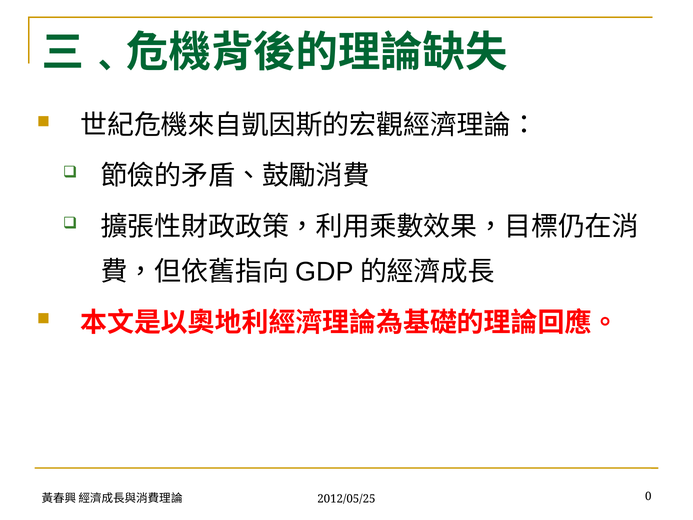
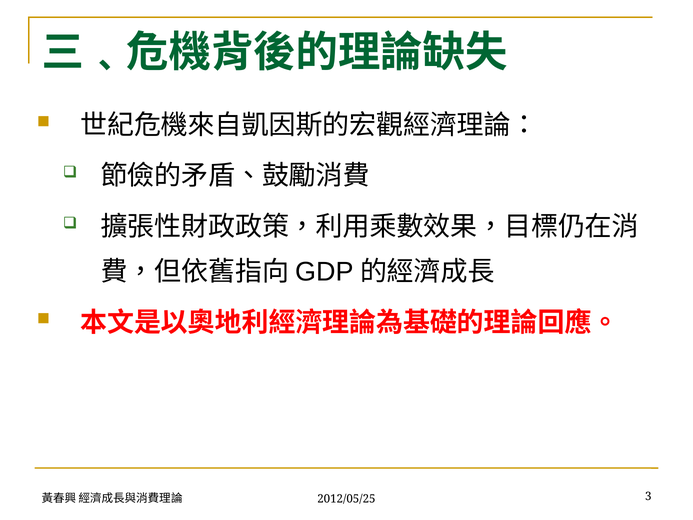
0: 0 -> 3 (648, 496)
